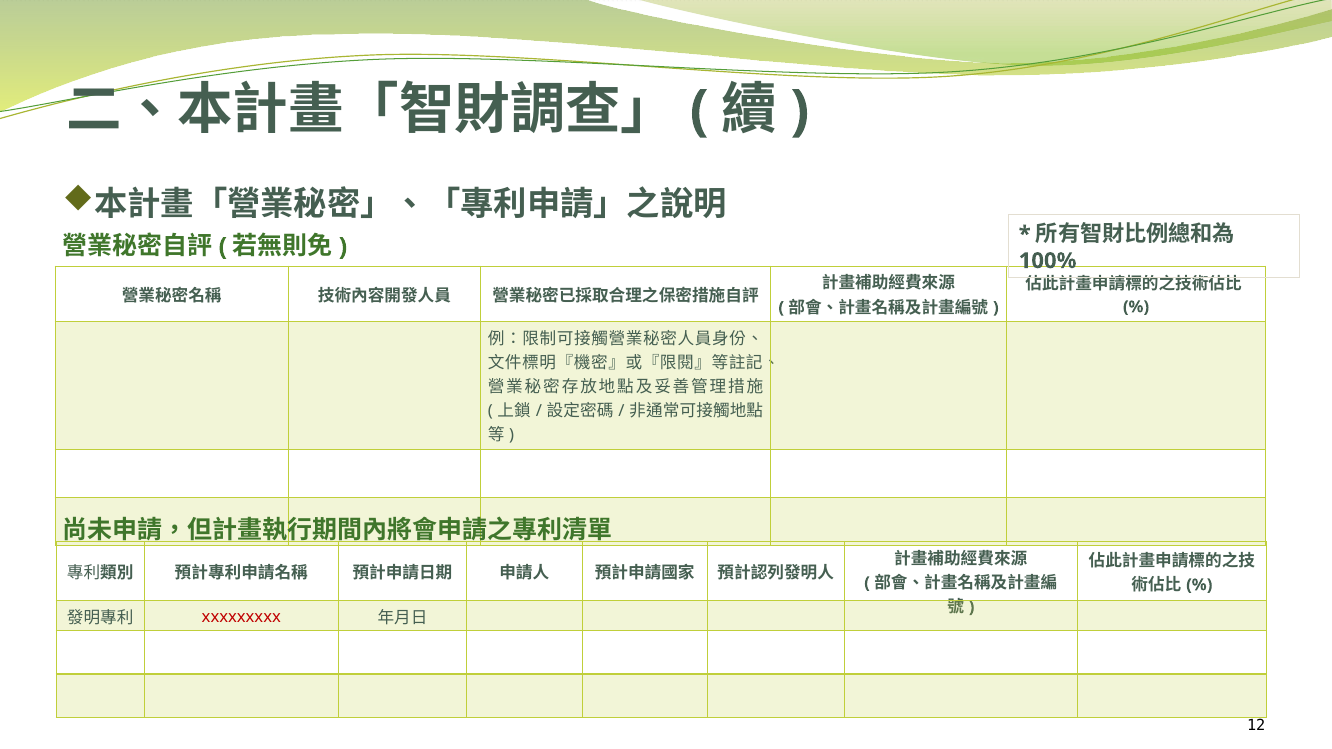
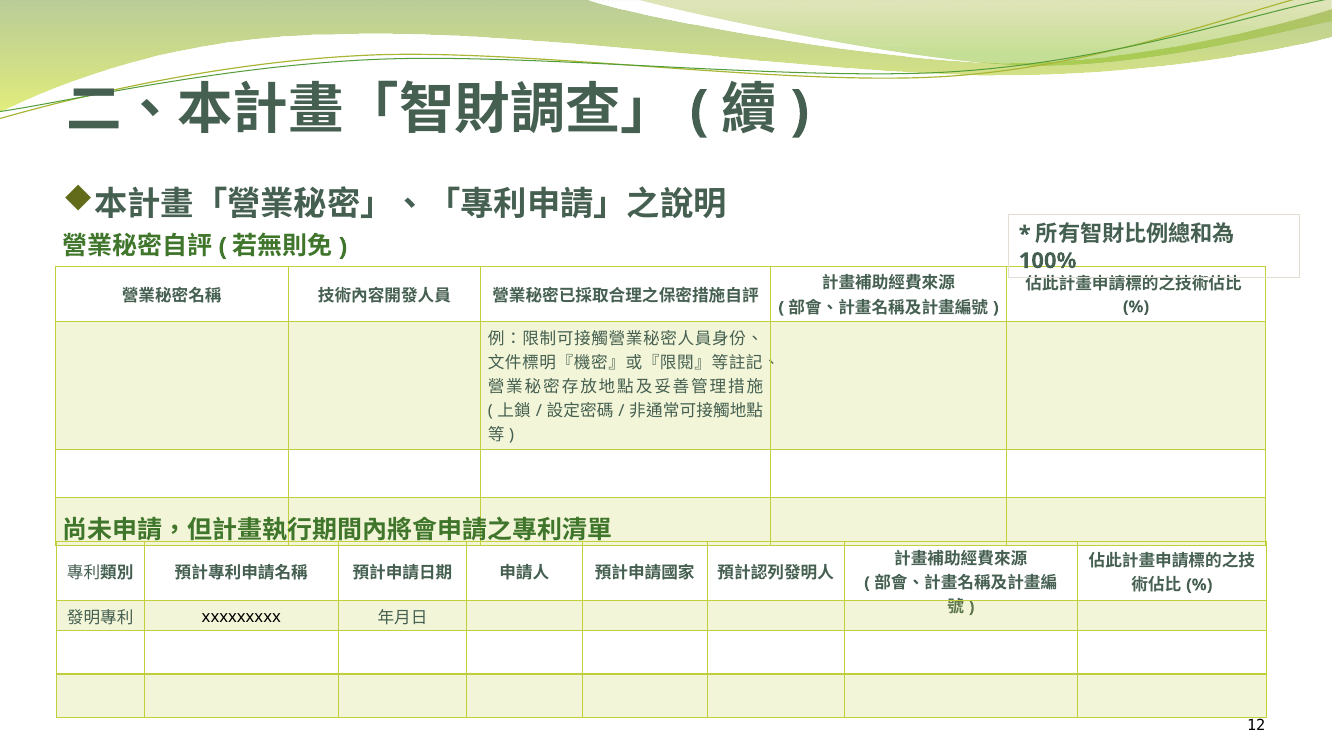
xxxxxxxxx colour: red -> black (241, 617)
